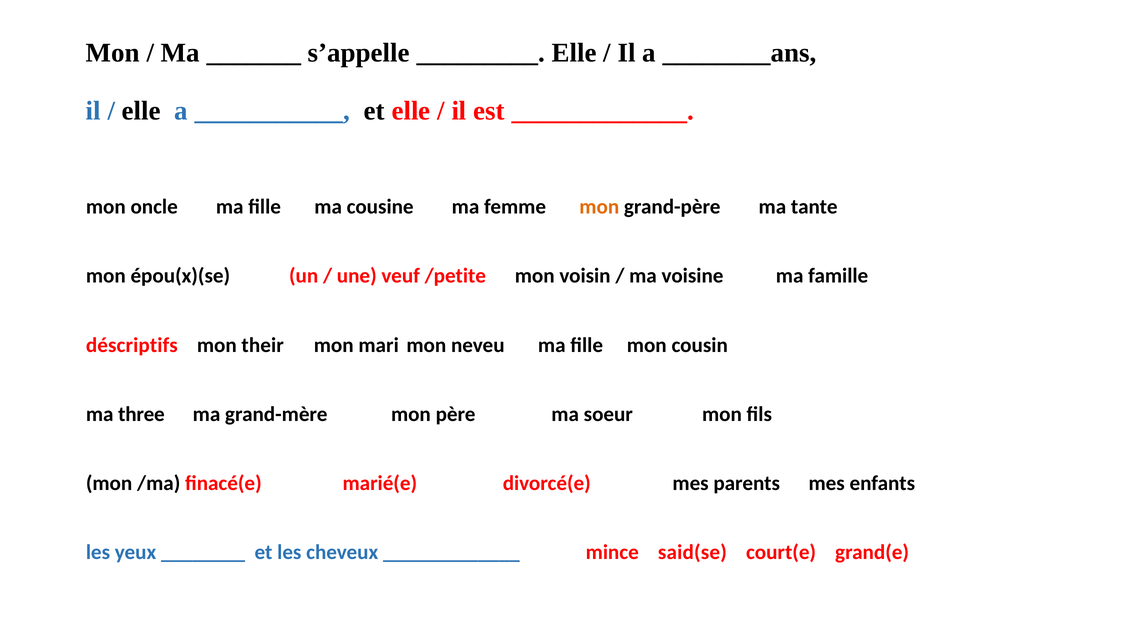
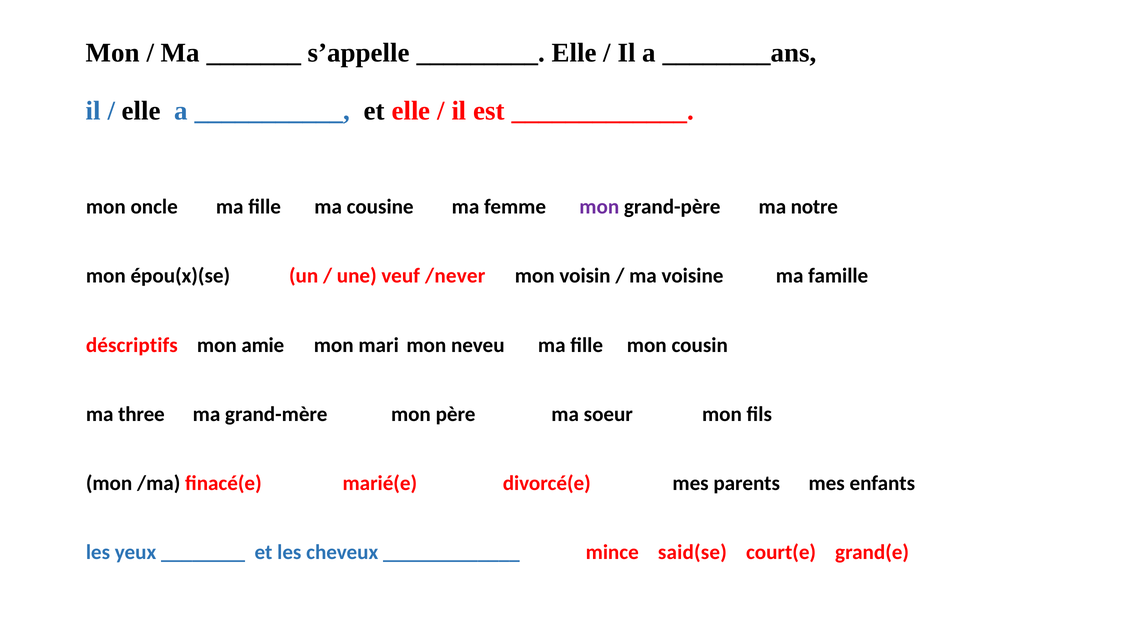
mon colour: orange -> purple (599, 207)
tante: tante -> notre (814, 207)
/petite: /petite -> /never (455, 276)
their: their -> amie (263, 345)
